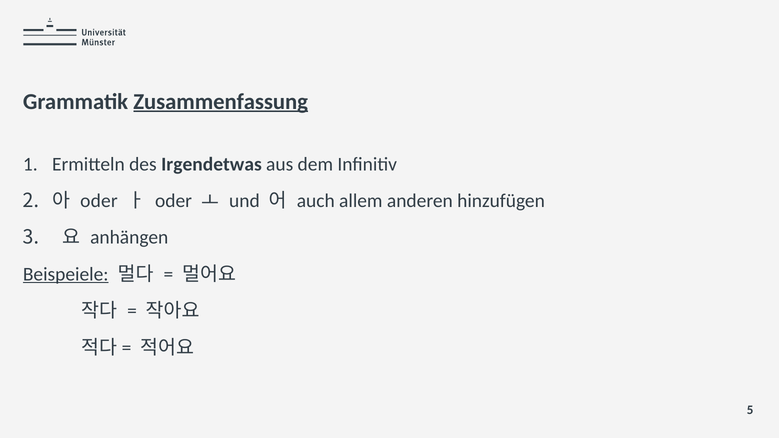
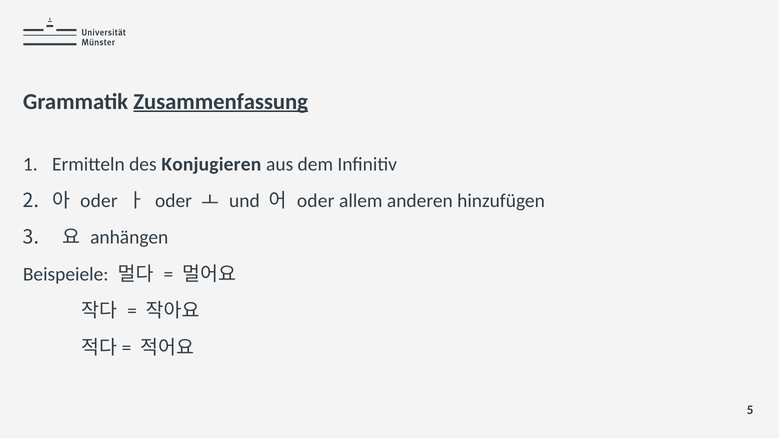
Irgendetwas: Irgendetwas -> Konjugieren (211, 164)
auch: auch -> oder (316, 201)
Beispeiele underline: present -> none (66, 274)
